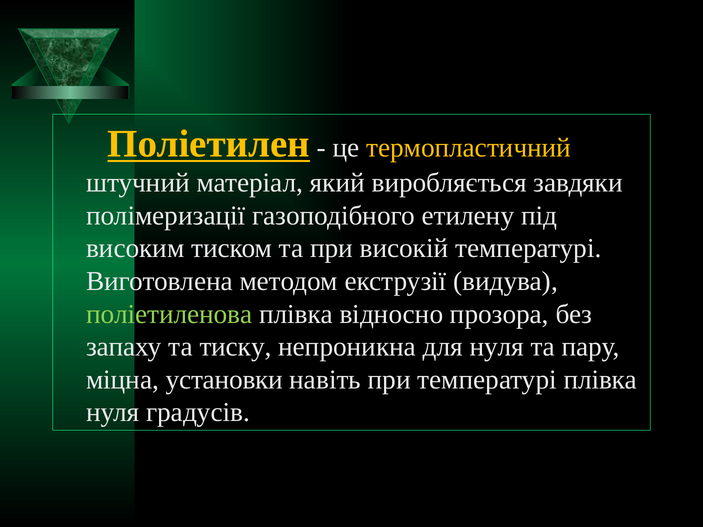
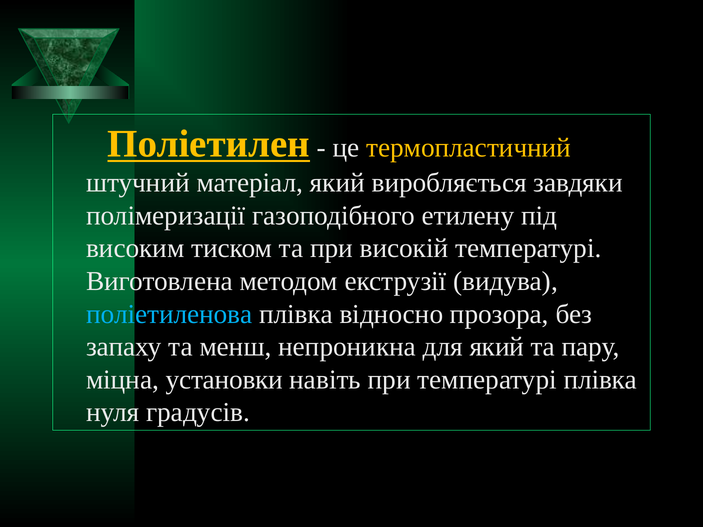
поліетиленова colour: light green -> light blue (169, 314)
тиску: тиску -> менш (235, 347)
для нуля: нуля -> який (497, 347)
